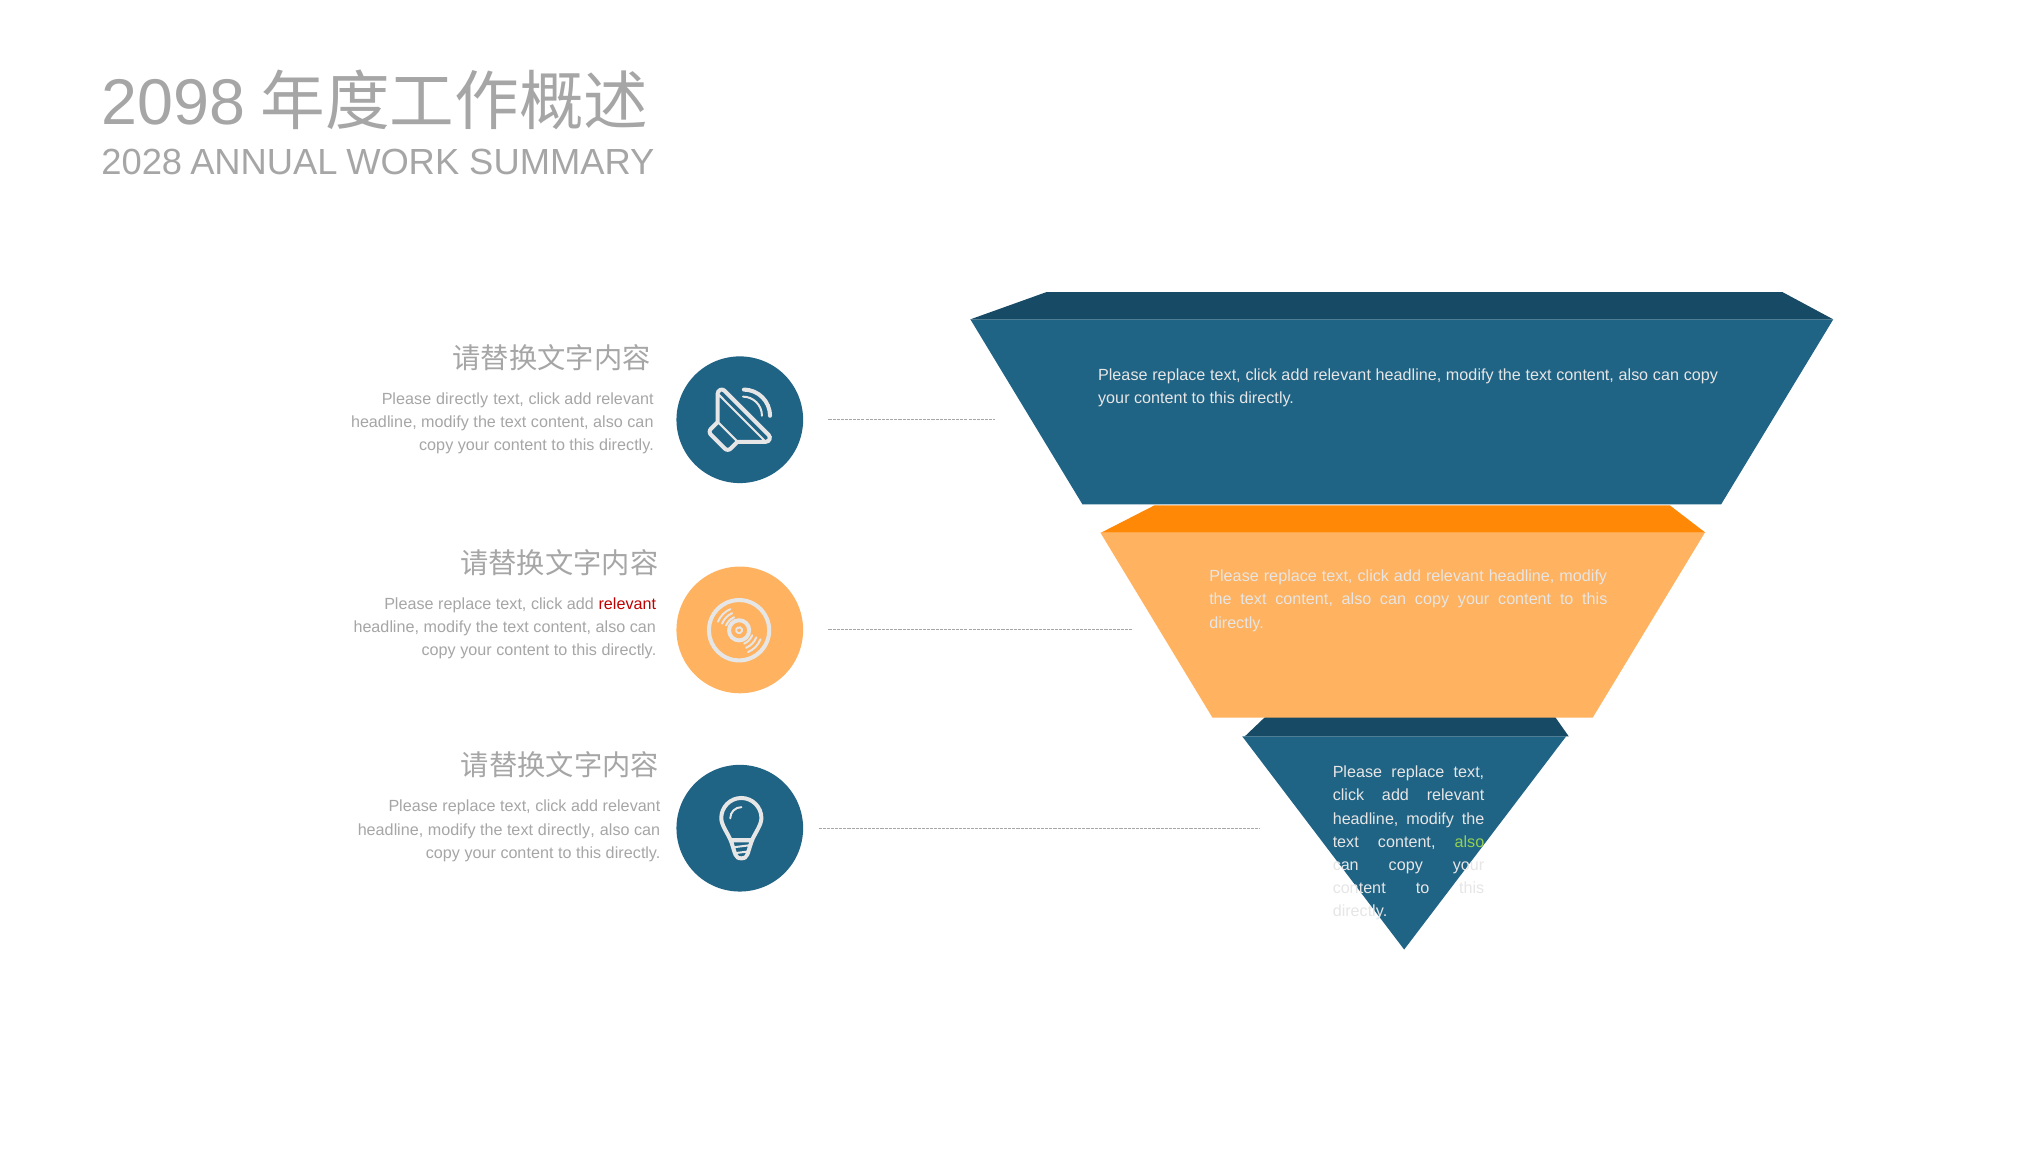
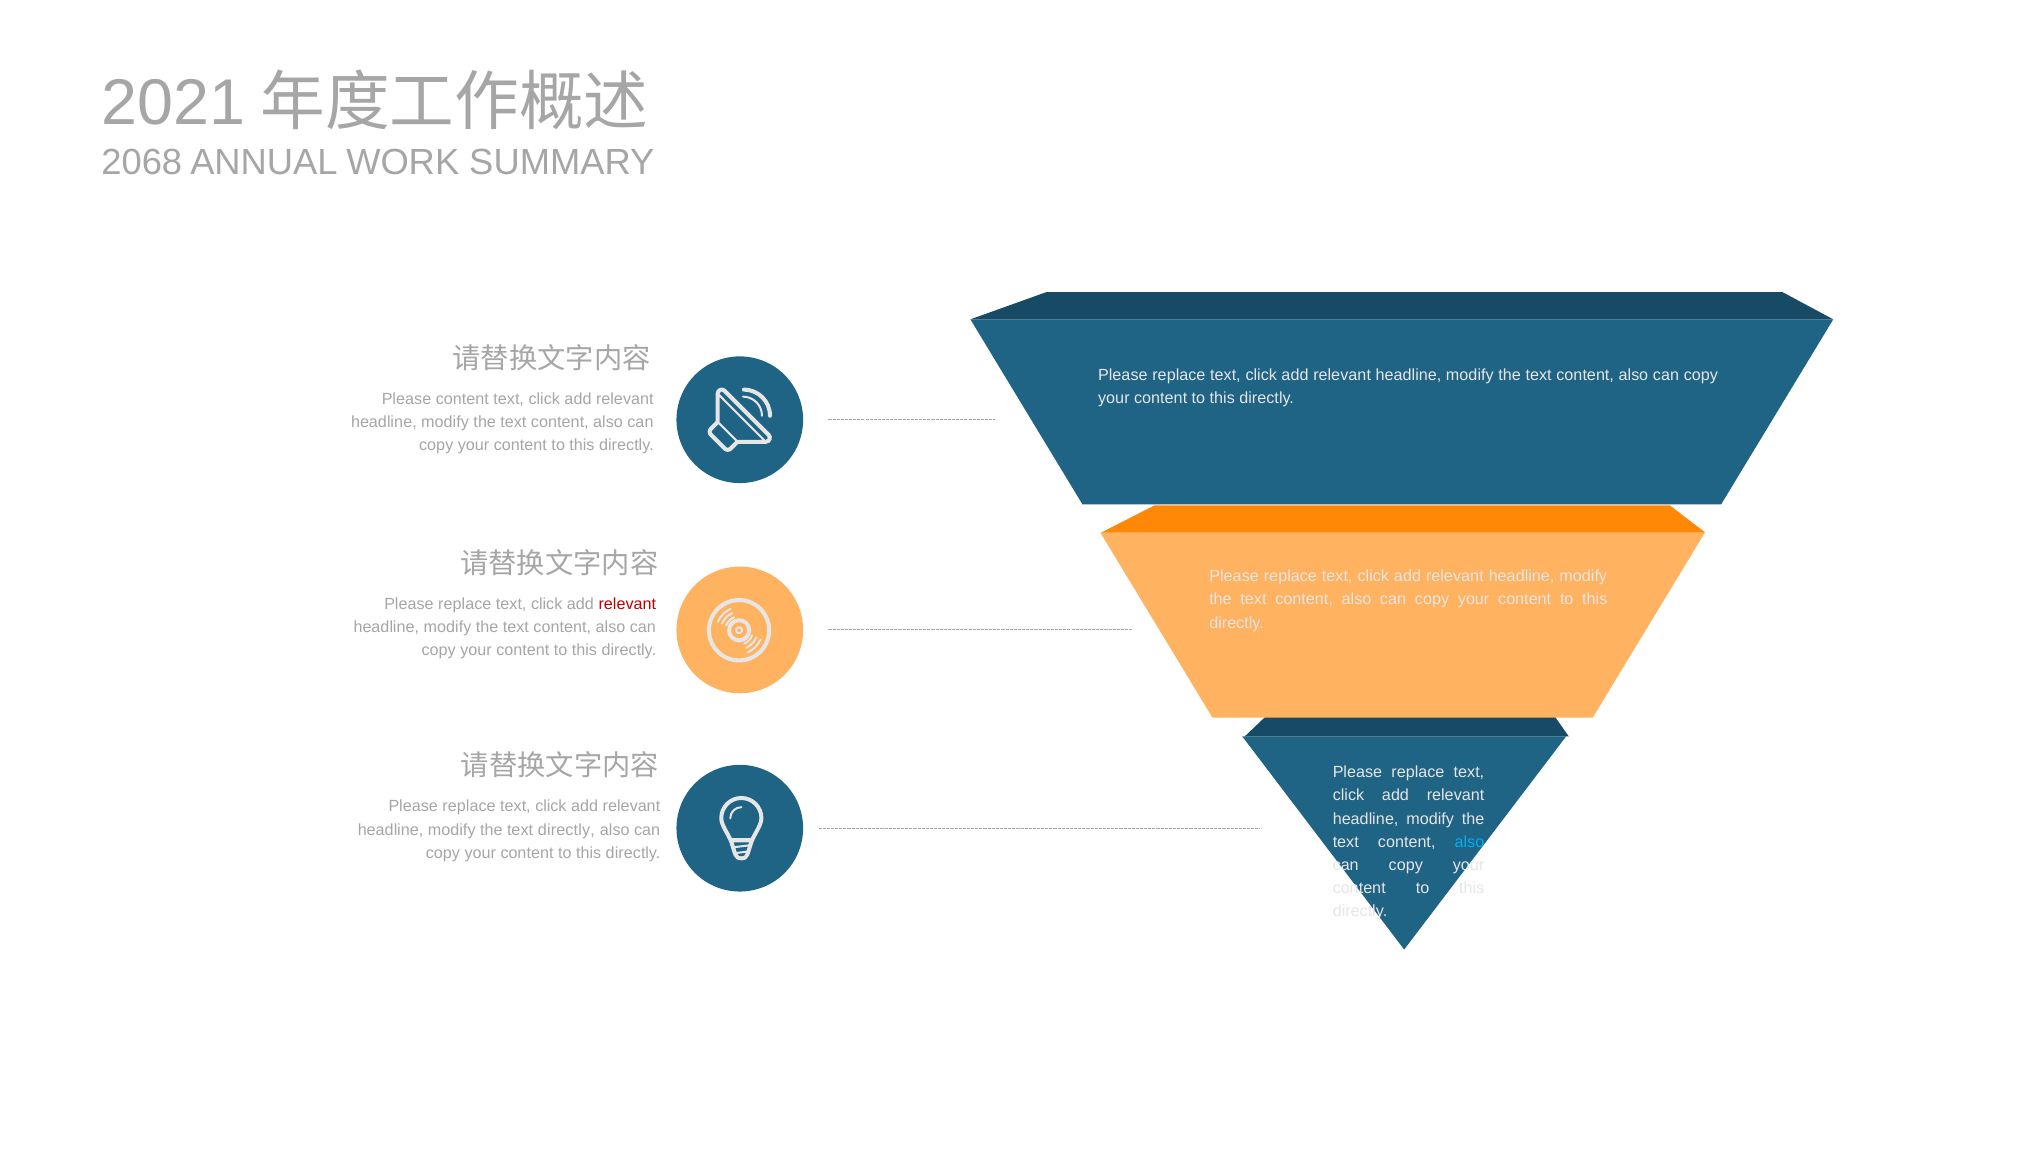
2098: 2098 -> 2021 (173, 103)
2028: 2028 -> 2068 (142, 163)
Please directly: directly -> content (462, 399)
also colour: light green -> light blue (1469, 842)
